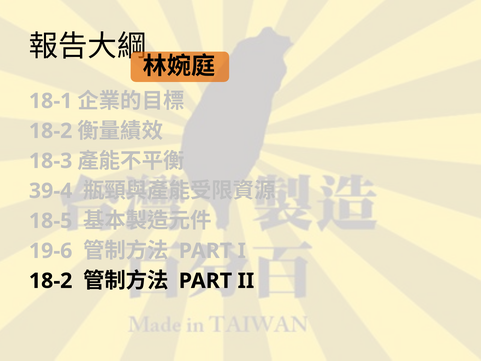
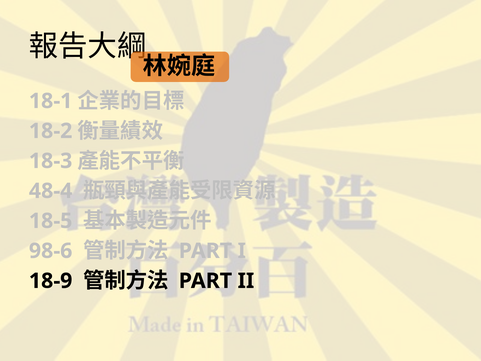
39-4: 39-4 -> 48-4 (51, 191)
19-6: 19-6 -> 98-6 (51, 251)
18-2: 18-2 -> 18-9 (51, 281)
